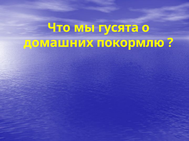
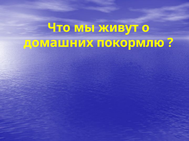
гусята: гусята -> живут (118, 28)
